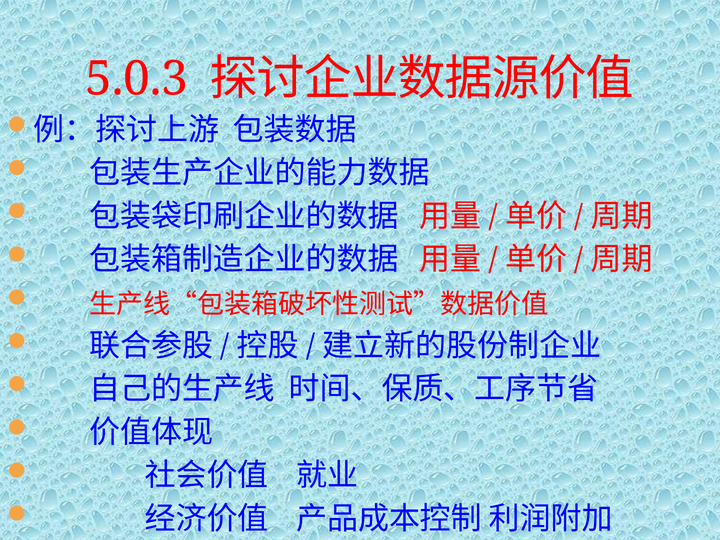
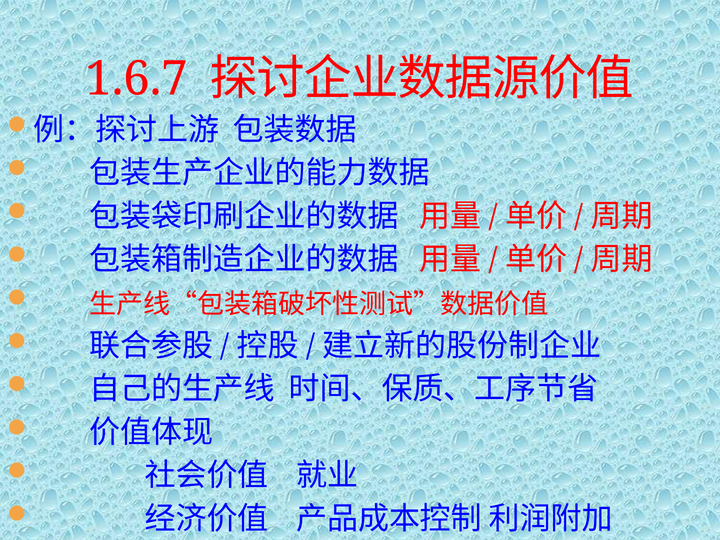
5.0.3: 5.0.3 -> 1.6.7 (137, 79)
